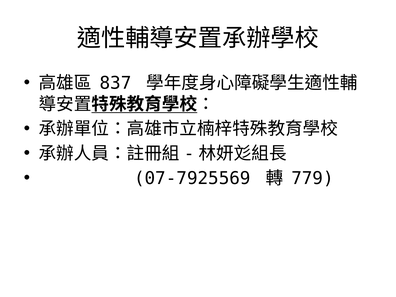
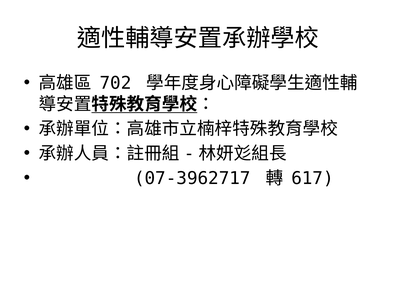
837: 837 -> 702 (115, 83)
07-7925569: 07-7925569 -> 07-3962717 (192, 178)
779: 779 -> 617 (312, 178)
